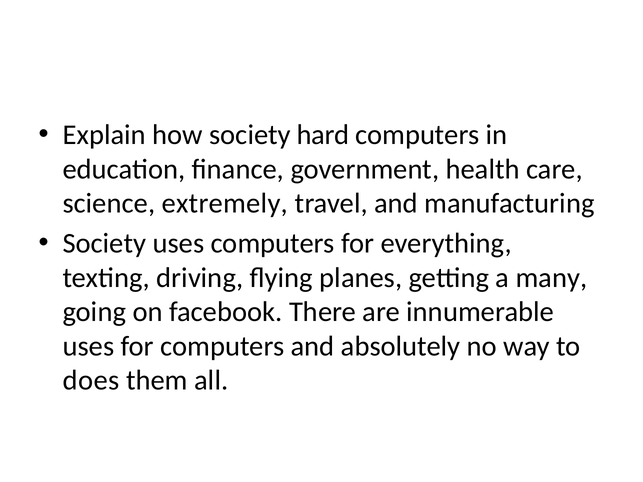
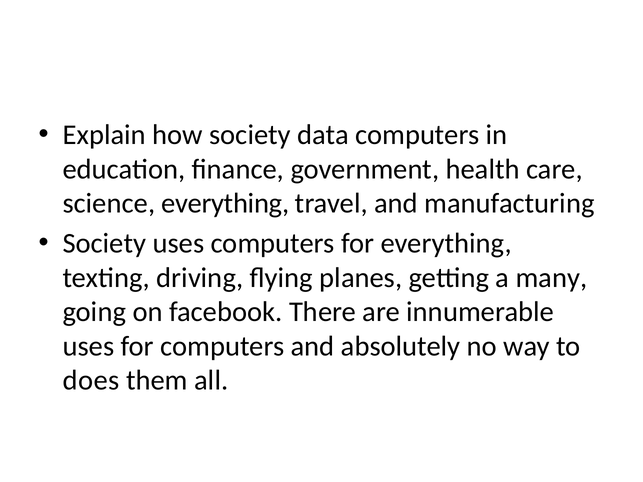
hard: hard -> data (323, 135)
science extremely: extremely -> everything (225, 203)
